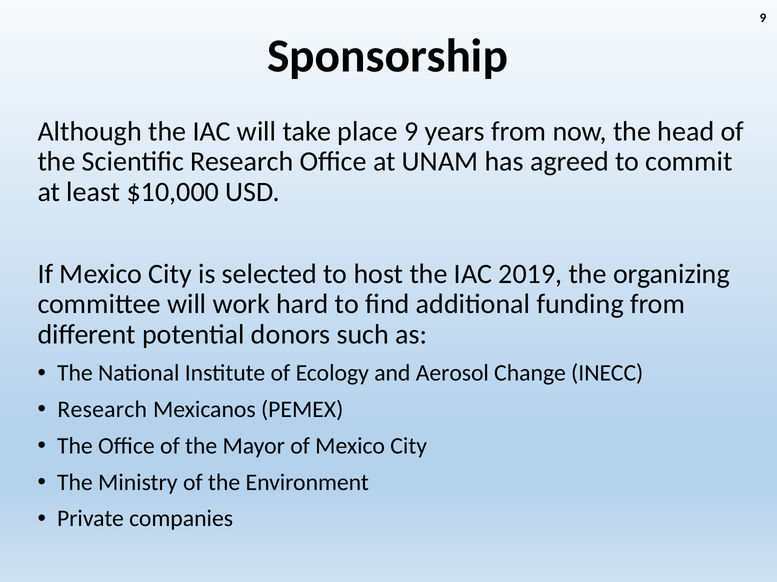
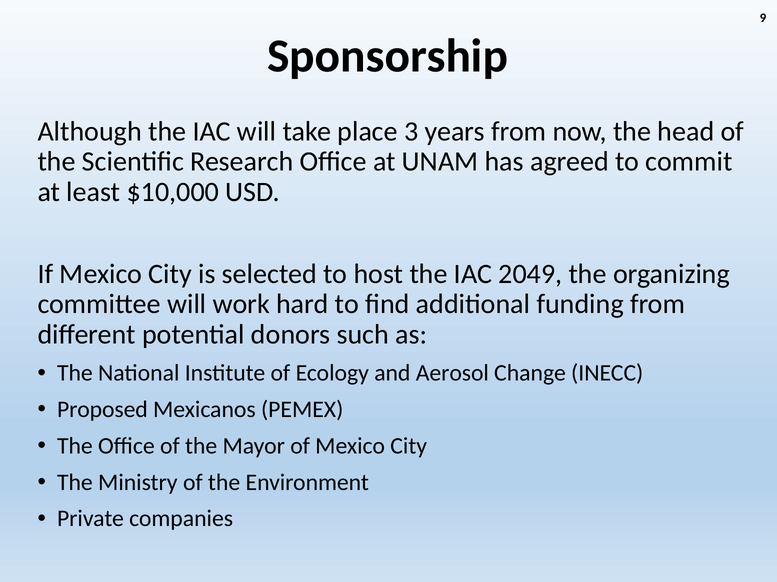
place 9: 9 -> 3 (411, 131)
2019: 2019 -> 2049 (530, 274)
Research: Research -> Proposed (102, 410)
